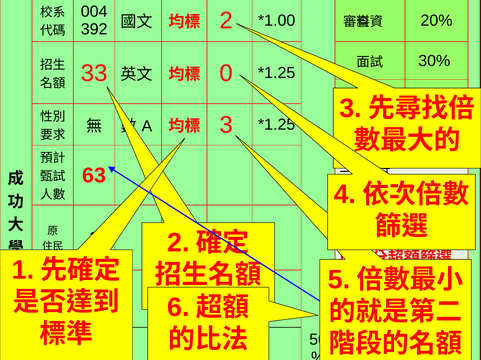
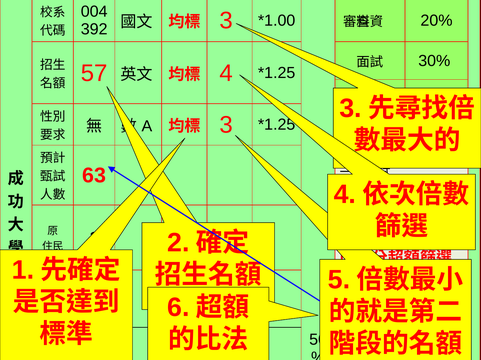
2: 2 -> 3 (226, 21)
33: 33 -> 57 (94, 73)
0: 0 -> 4 (226, 73)
